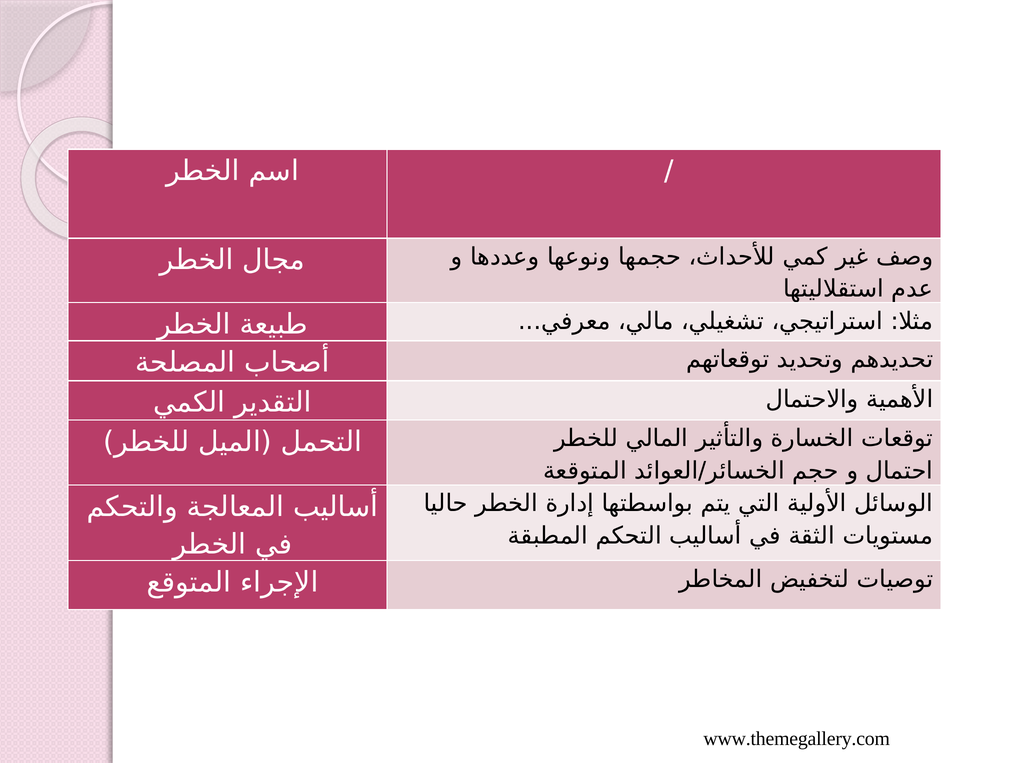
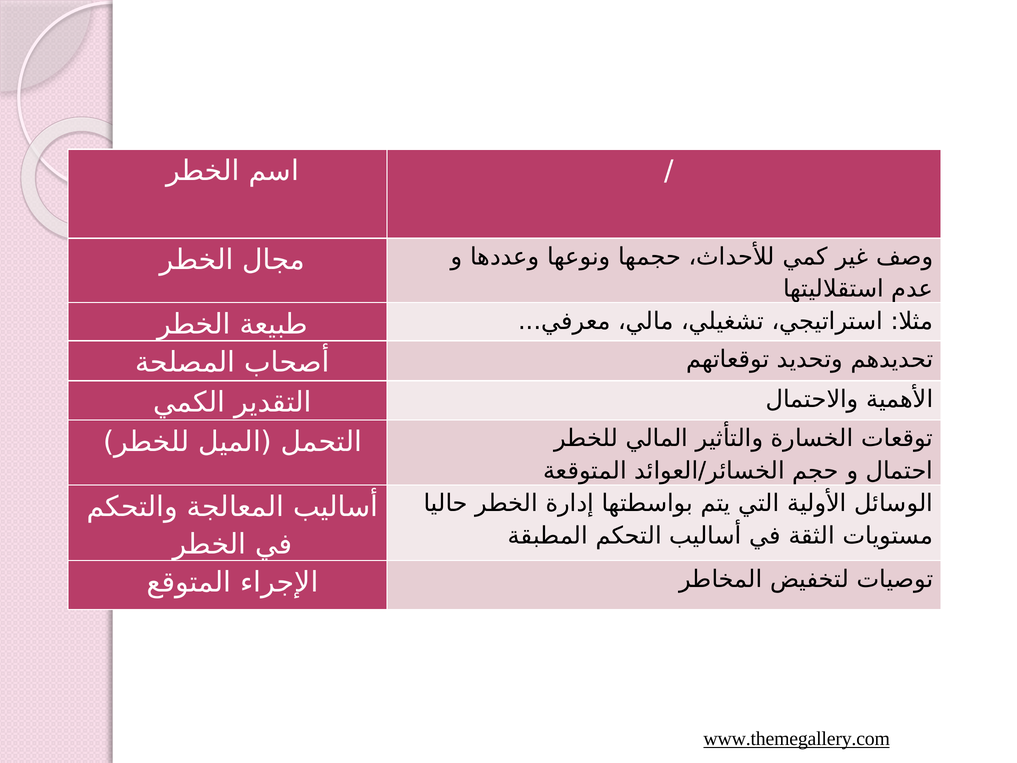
www.themegallery.com underline: none -> present (797, 739)
